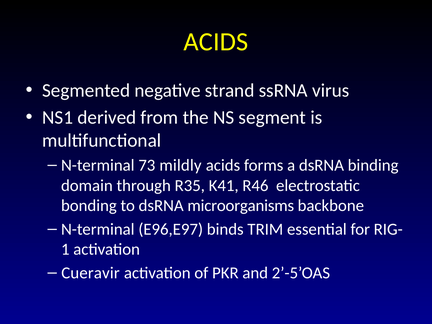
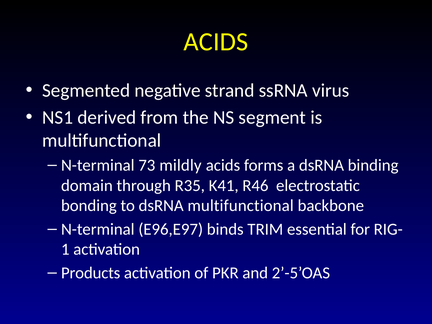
dsRNA microorganisms: microorganisms -> multifunctional (241, 206)
Cueravir: Cueravir -> Products (91, 273)
